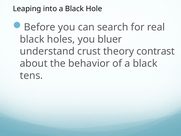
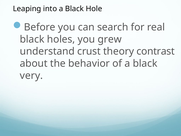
bluer: bluer -> grew (110, 39)
tens: tens -> very (31, 75)
